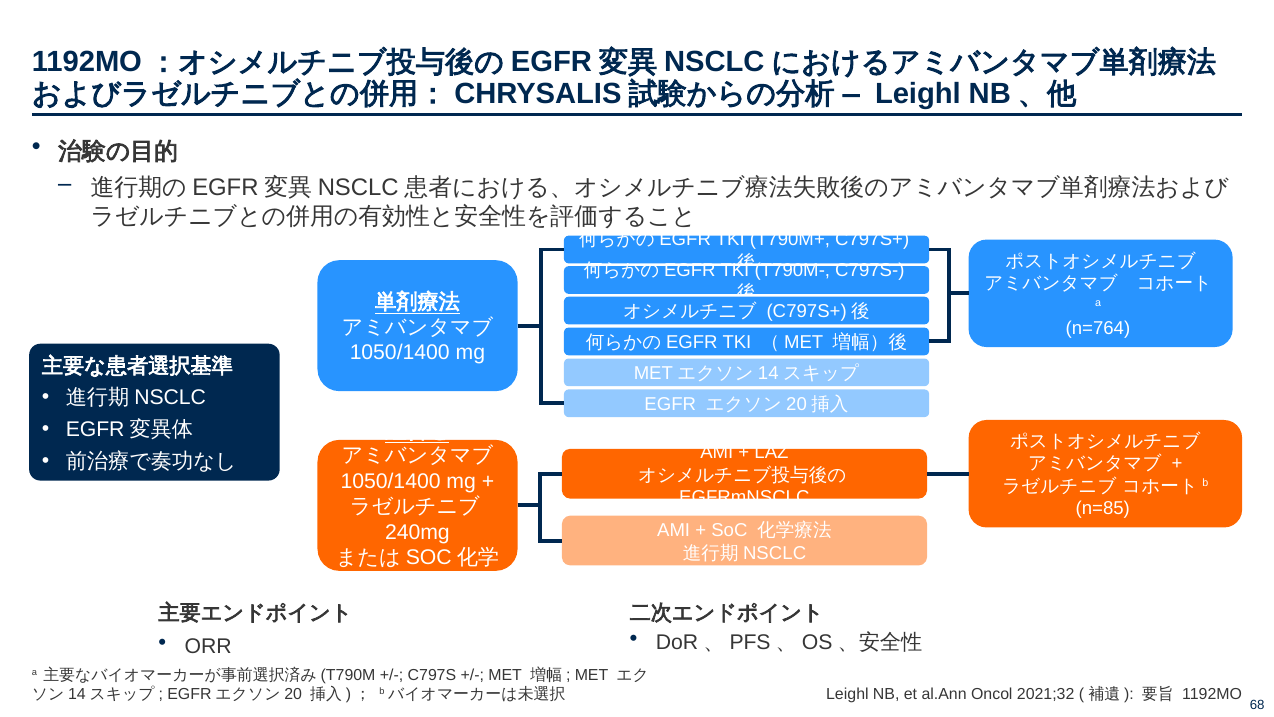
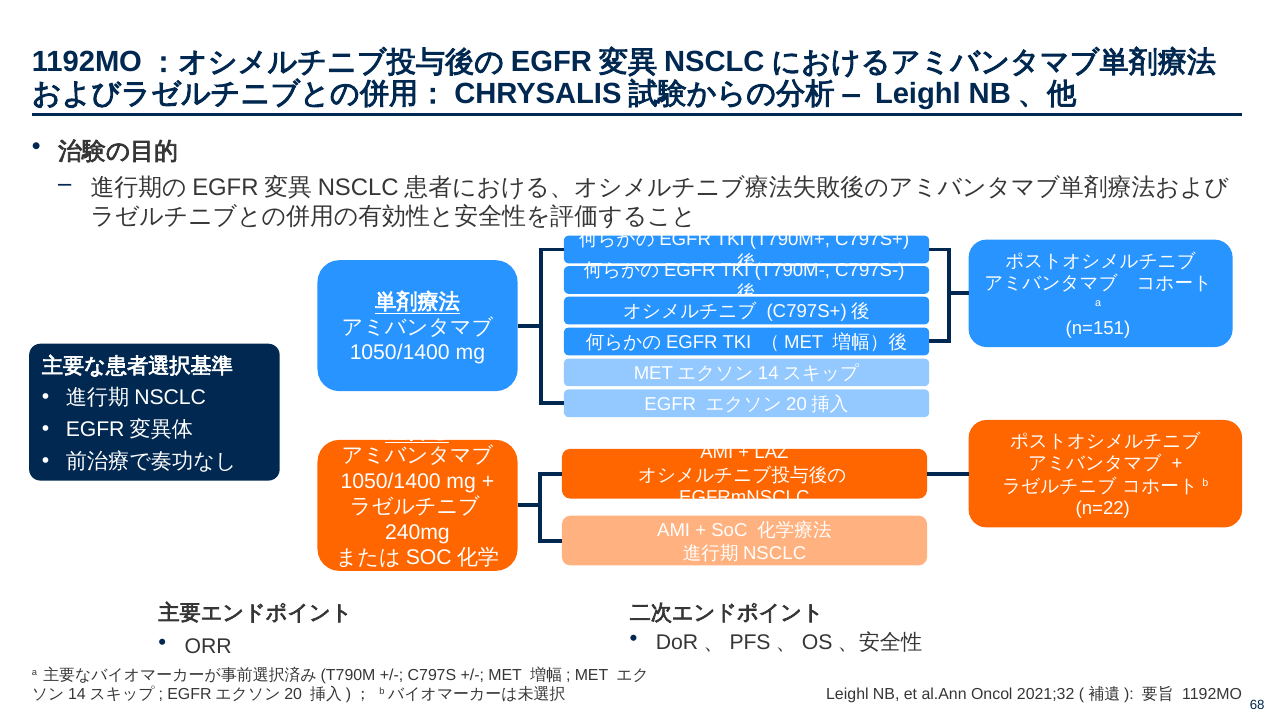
n=764: n=764 -> n=151 (1098, 328)
n=85: n=85 -> n=22 (1103, 508)
